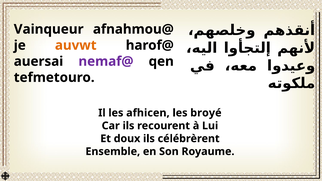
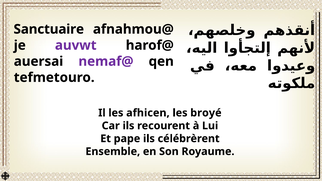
Vainqueur: Vainqueur -> Sanctuaire (49, 29)
auvwt colour: orange -> purple (76, 45)
doux: doux -> pape (127, 139)
